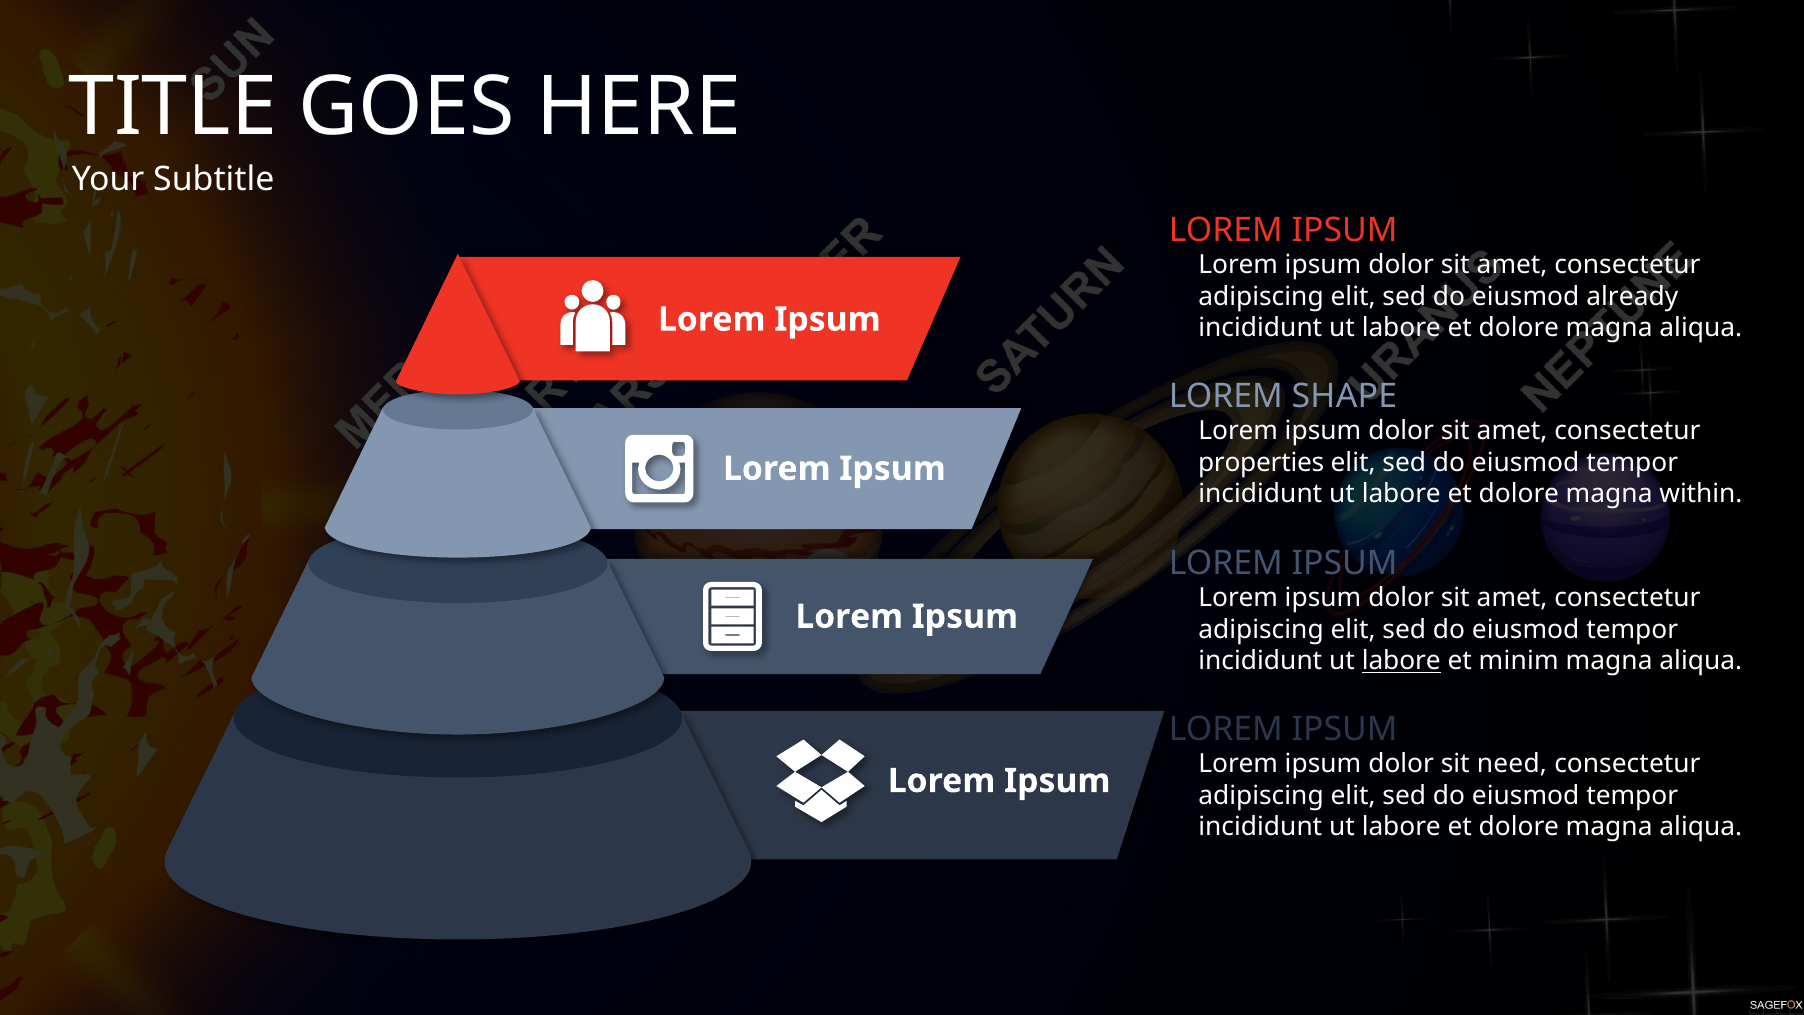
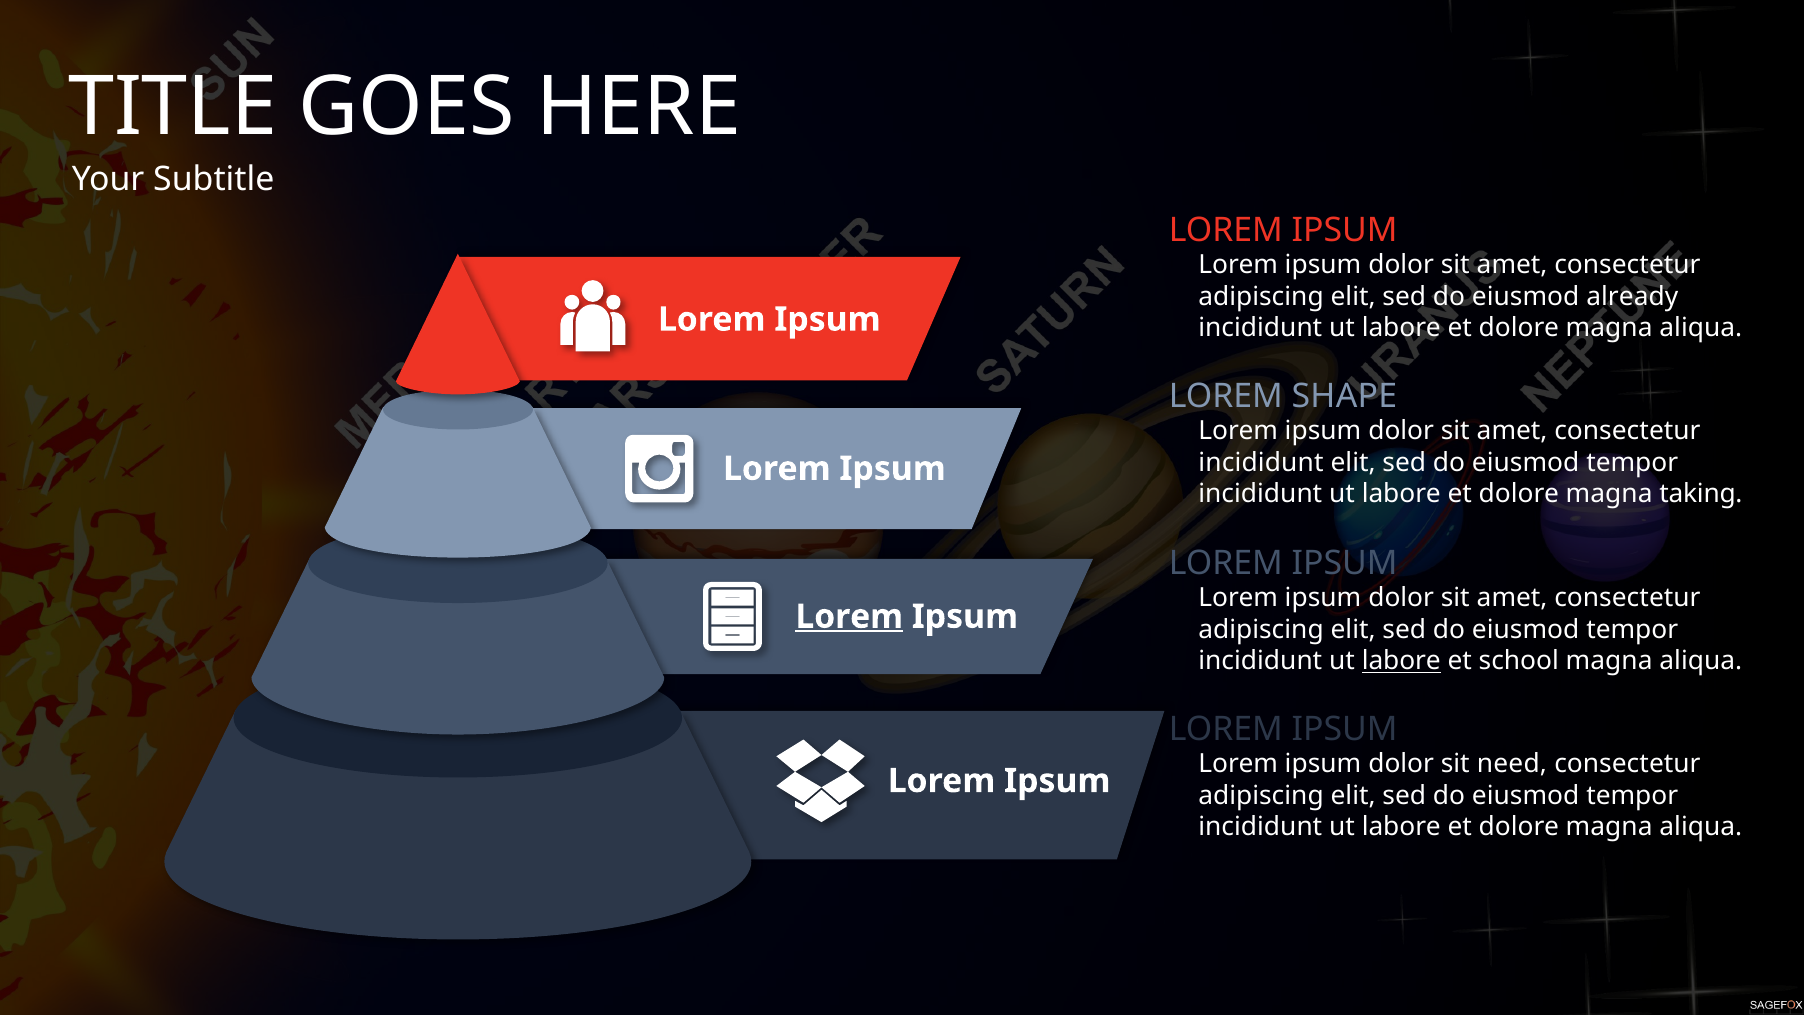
properties: properties -> incididunt (1261, 463)
within: within -> taking (1701, 494)
Lorem underline: none -> present (849, 616)
minim: minim -> school (1519, 661)
